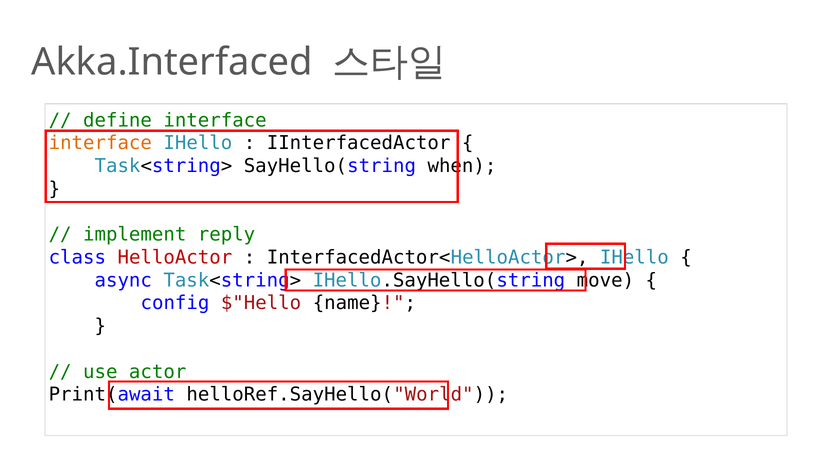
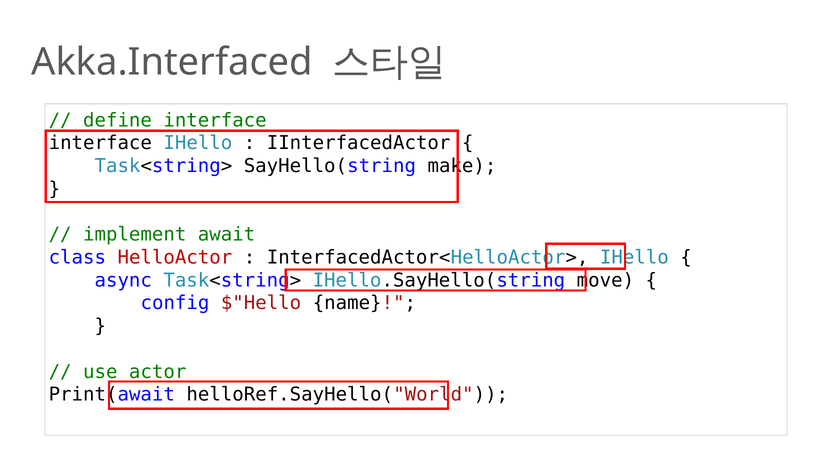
interface colour: orange -> black (100, 143)
when: when -> make (462, 166)
reply: reply -> await (227, 235)
